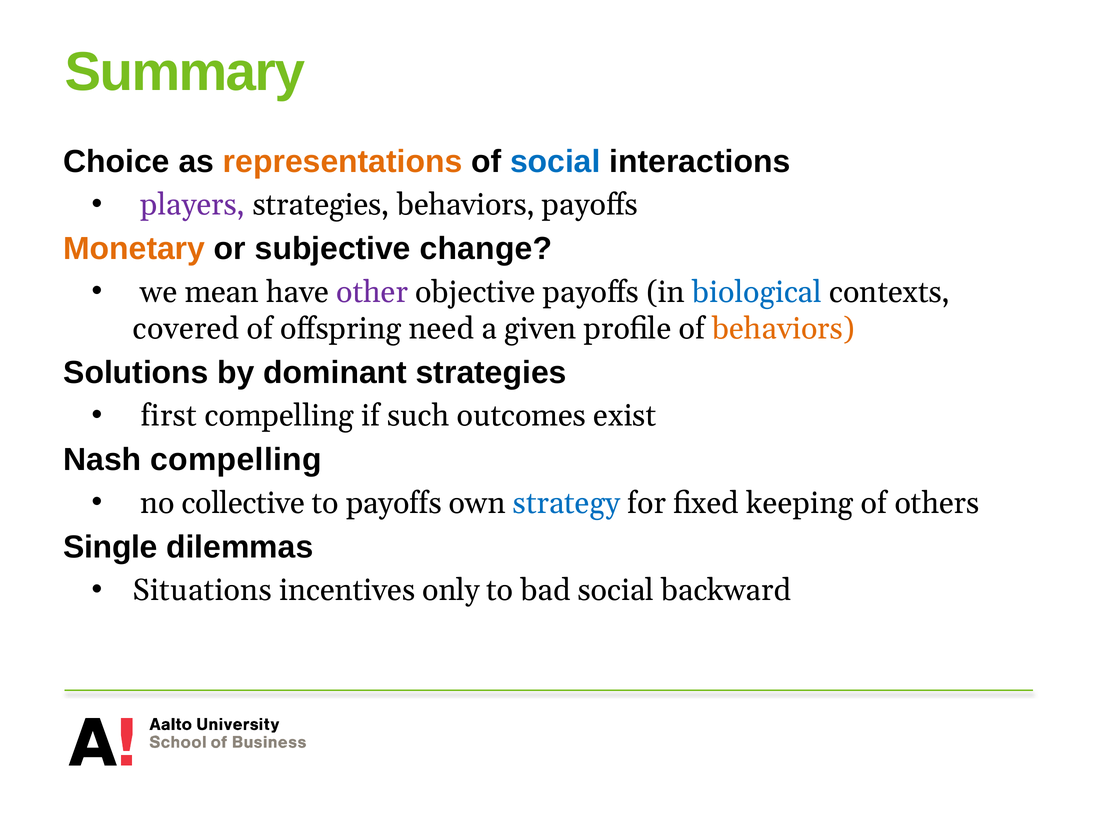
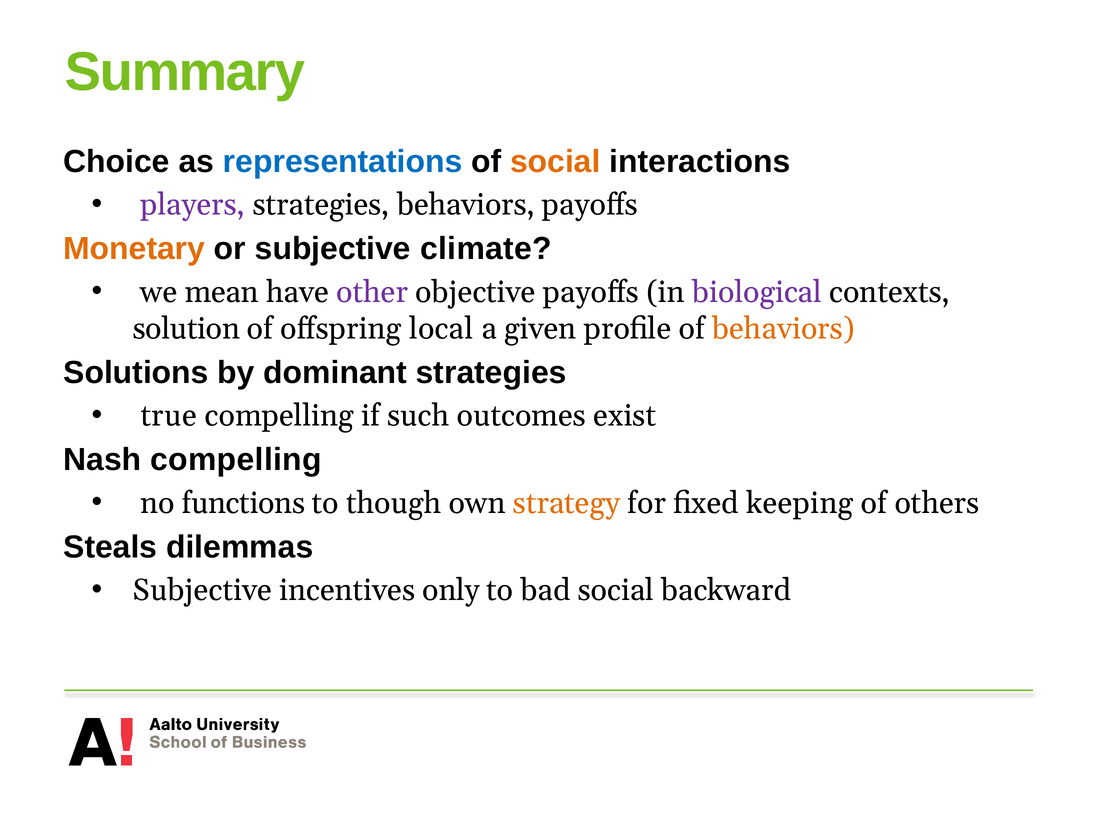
representations colour: orange -> blue (343, 162)
social colour: blue -> orange (555, 162)
change: change -> climate (486, 249)
biological colour: blue -> purple (757, 292)
covered: covered -> solution (186, 329)
need: need -> local (441, 329)
first: first -> true (169, 416)
collective: collective -> functions (243, 503)
to payoffs: payoffs -> though (394, 503)
strategy colour: blue -> orange (567, 503)
Single: Single -> Steals (110, 547)
Situations: Situations -> Subjective (202, 591)
